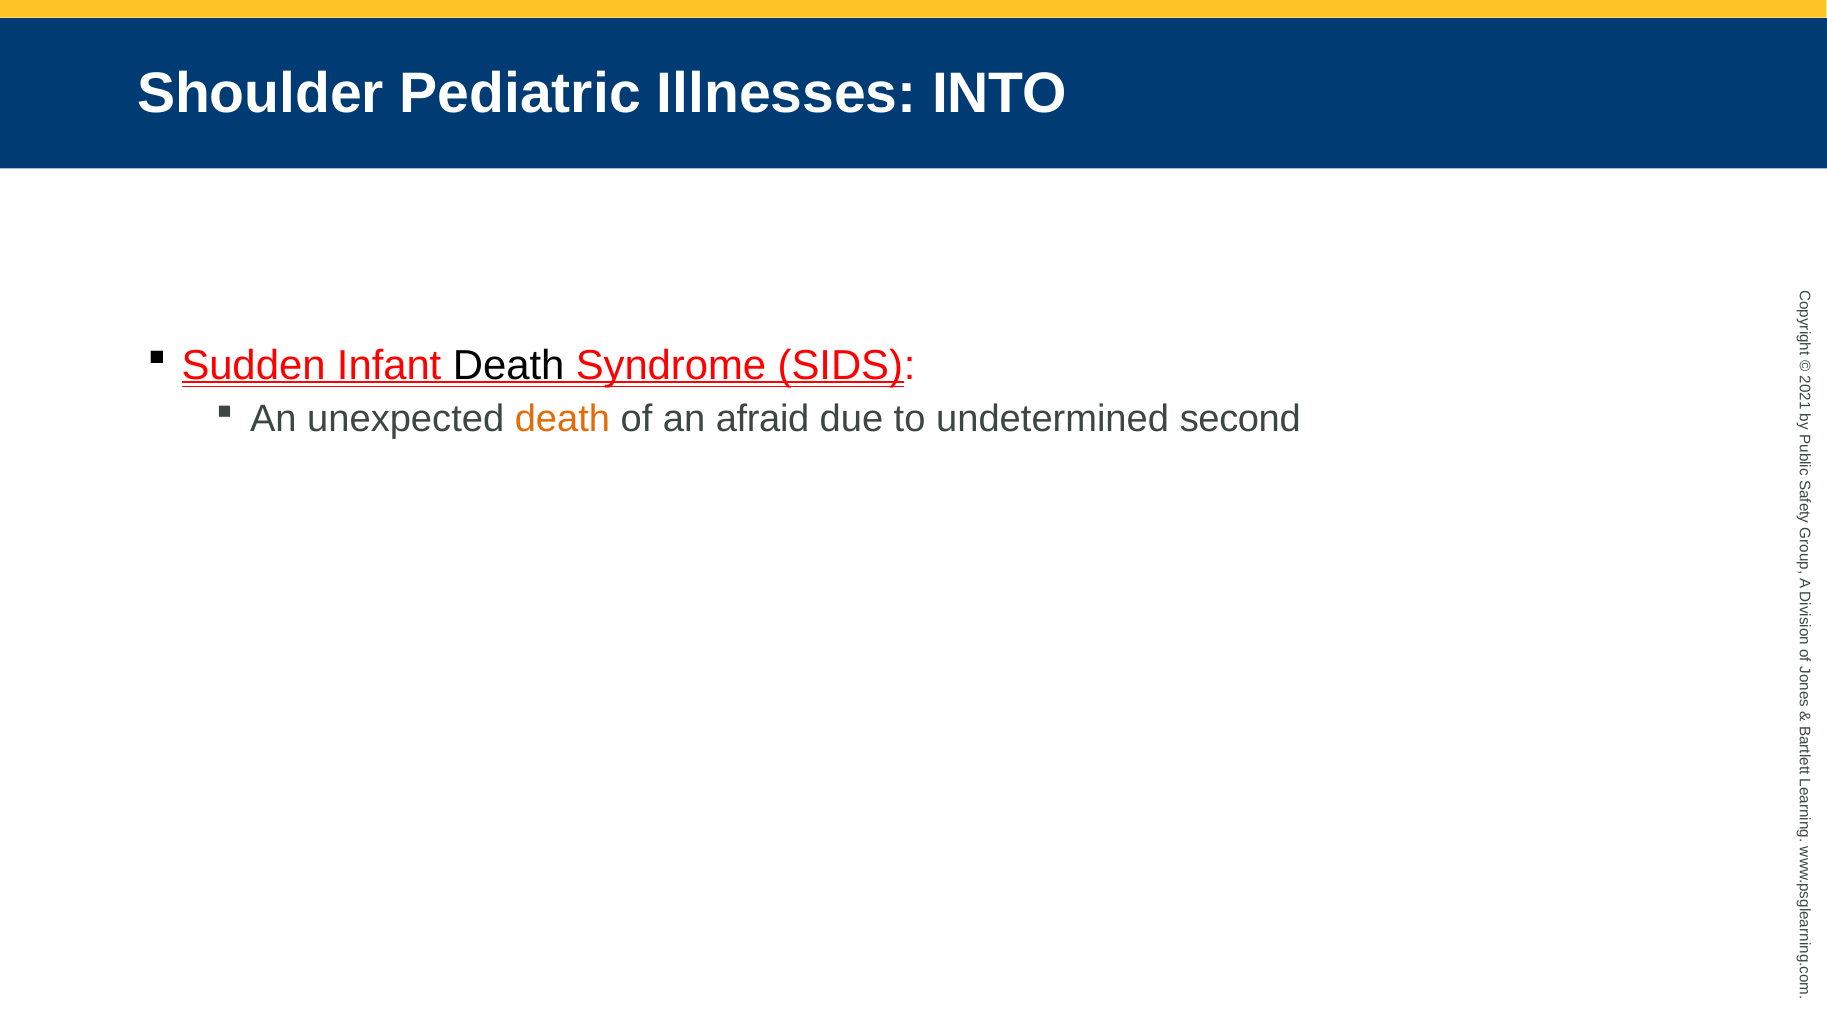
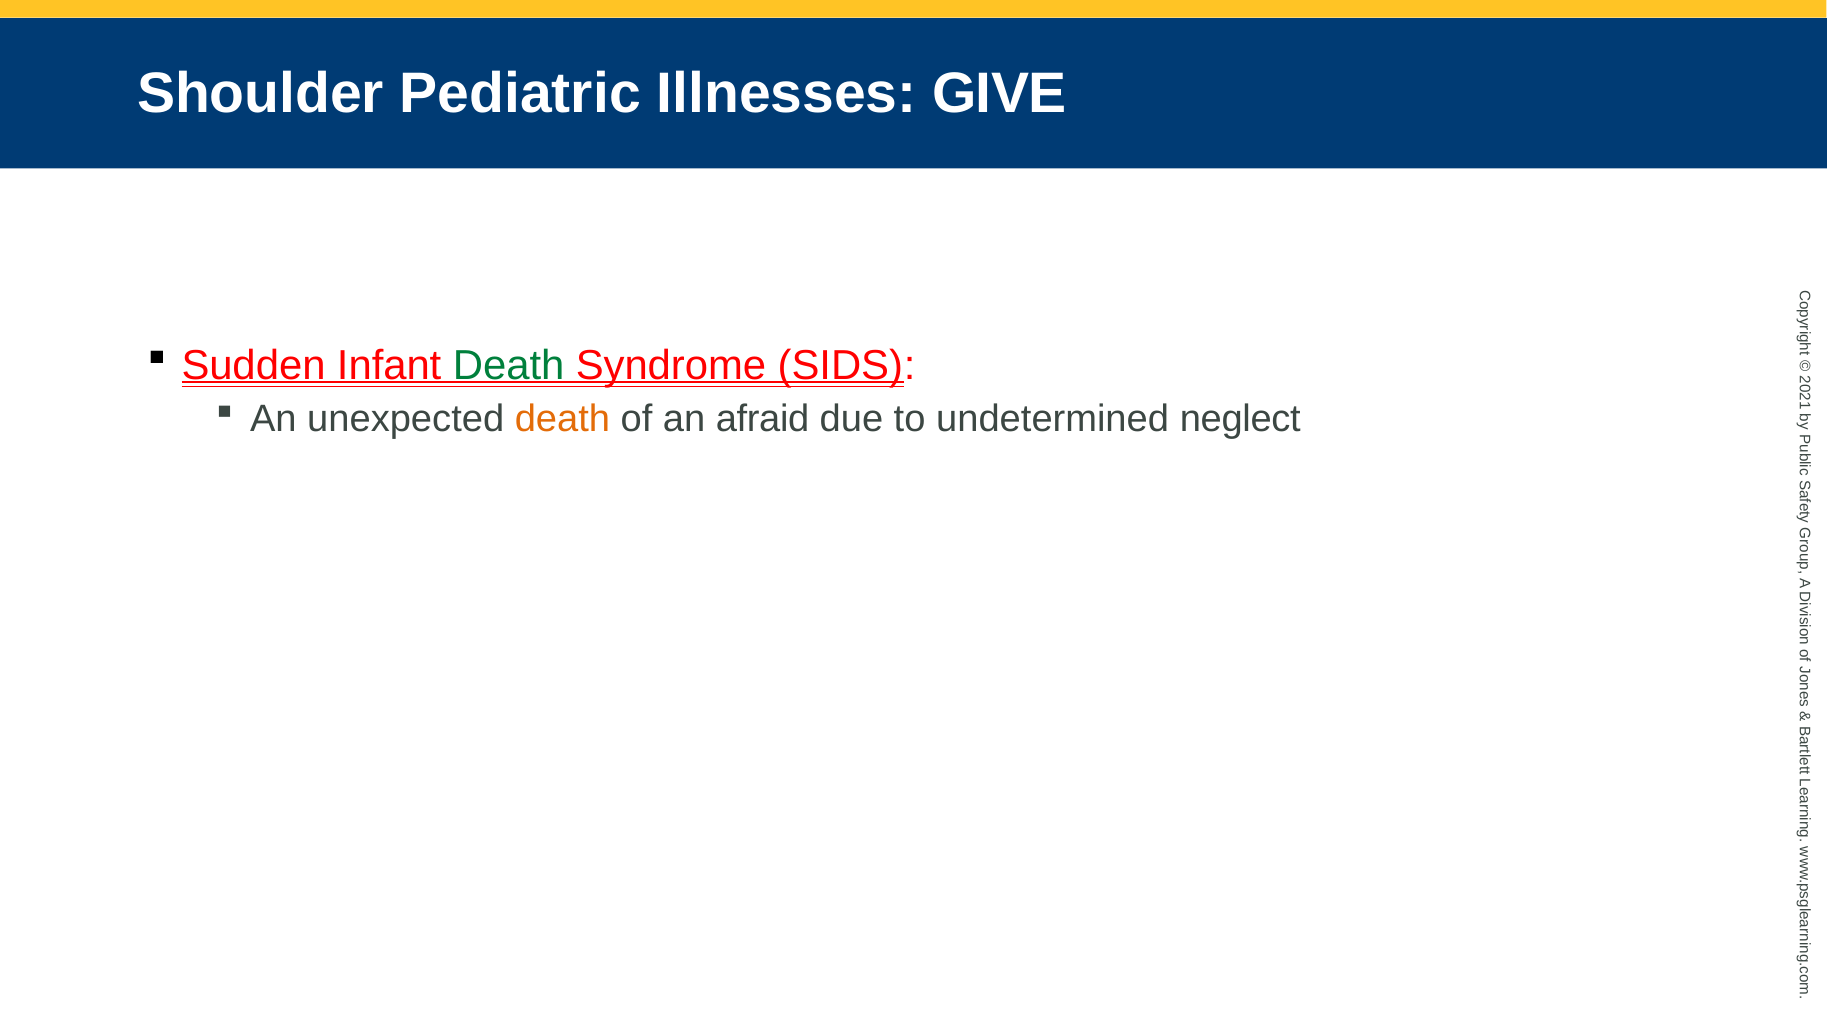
INTO: INTO -> GIVE (999, 94)
Death colour: black -> green (509, 365)
second: second -> neglect (1240, 419)
